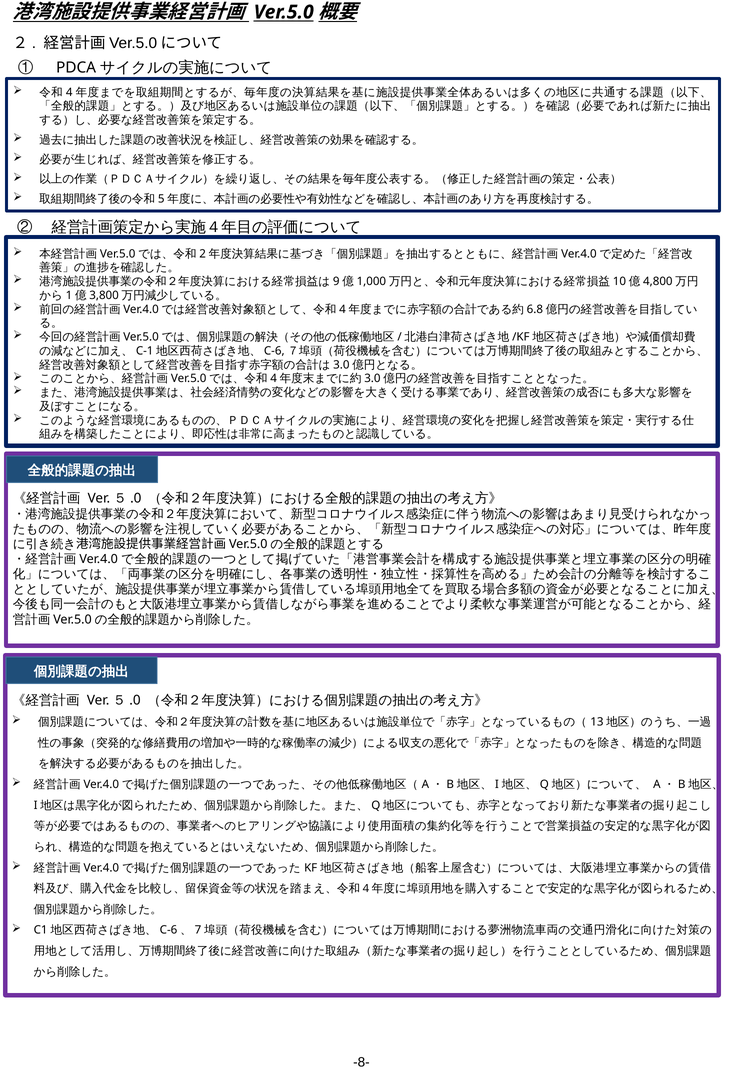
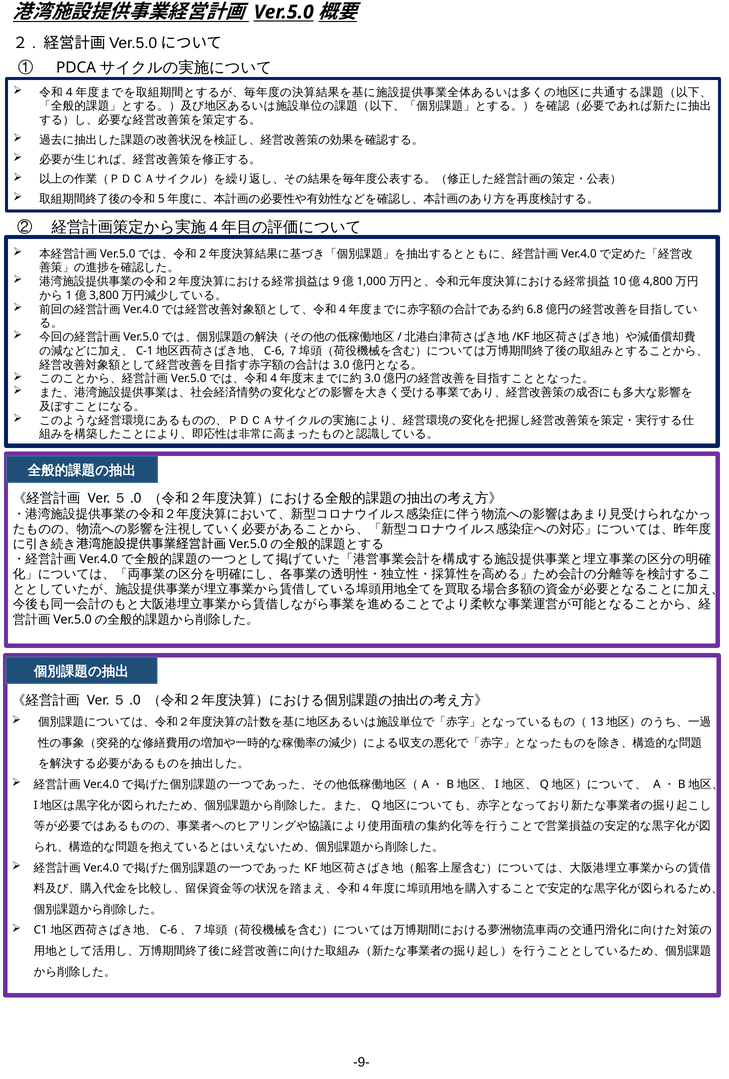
-8-: -8- -> -9- (361, 1063)
